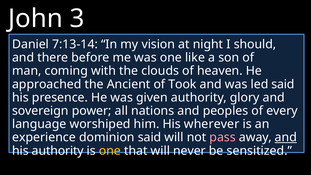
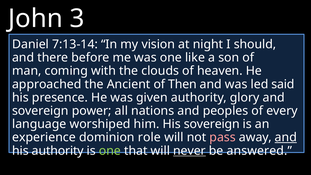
Took: Took -> Then (183, 84)
His wherever: wherever -> sovereign (212, 124)
dominion said: said -> role (149, 137)
one colour: yellow -> light green (110, 151)
never underline: none -> present (189, 151)
sensitized: sensitized -> answered (259, 151)
